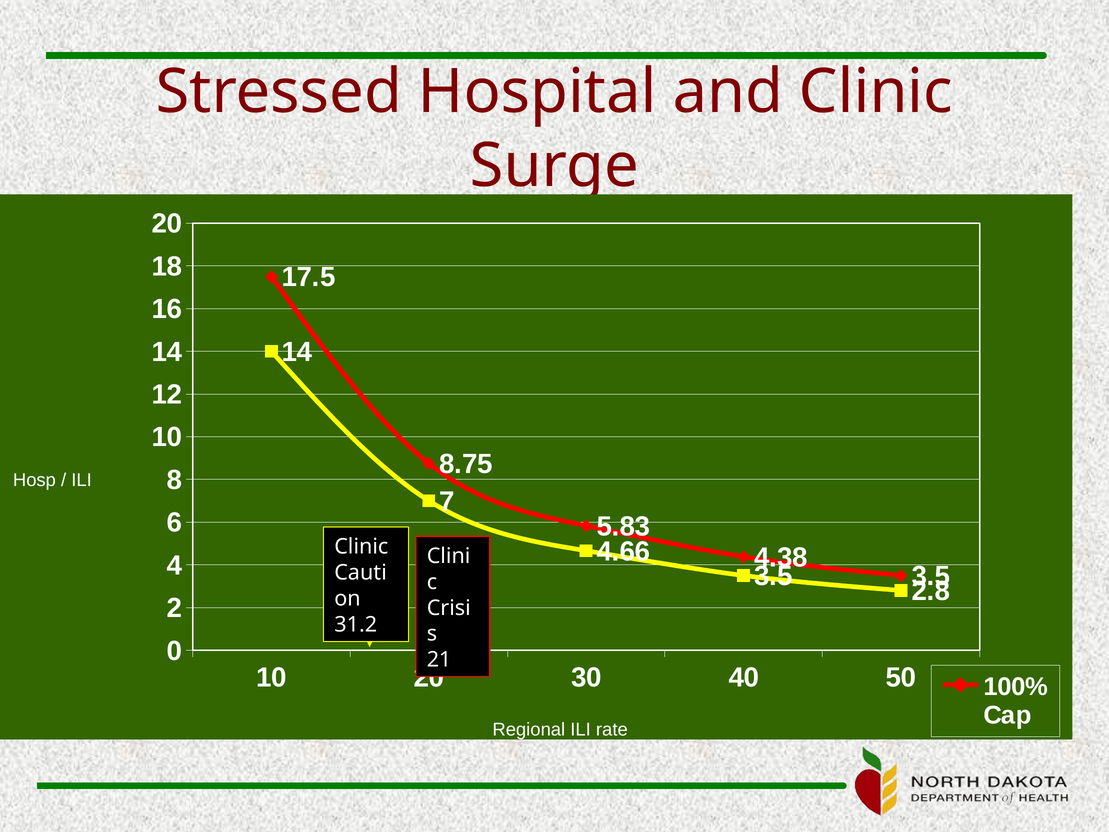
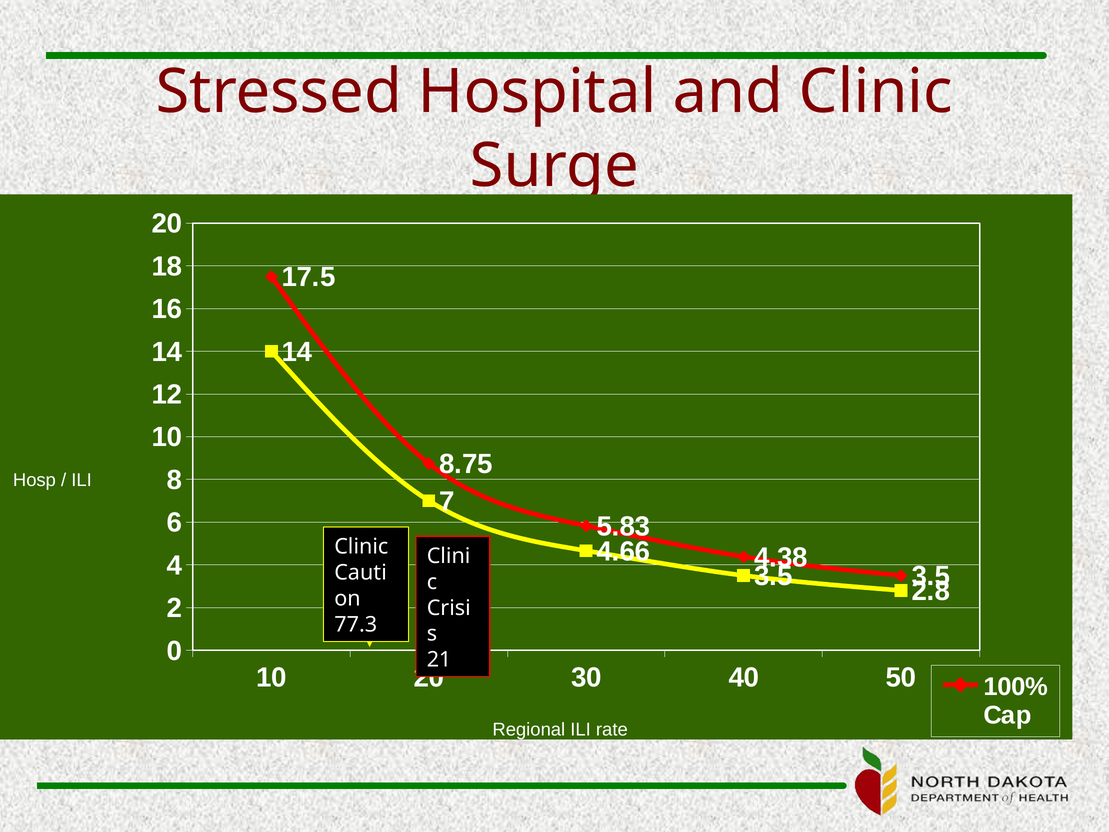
31.2: 31.2 -> 77.3 (356, 624)
